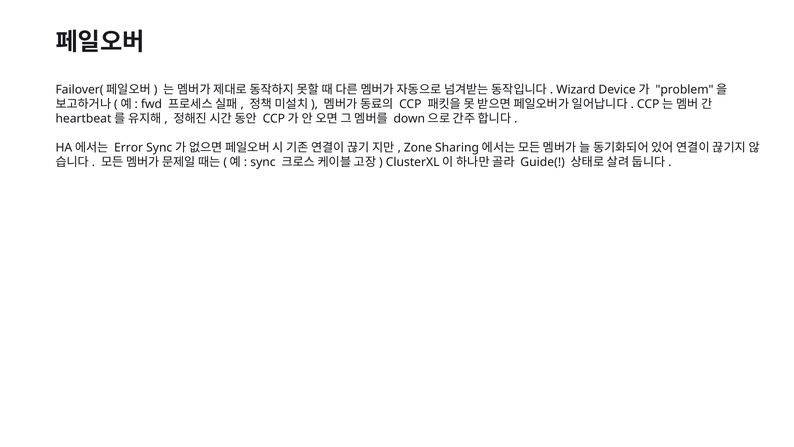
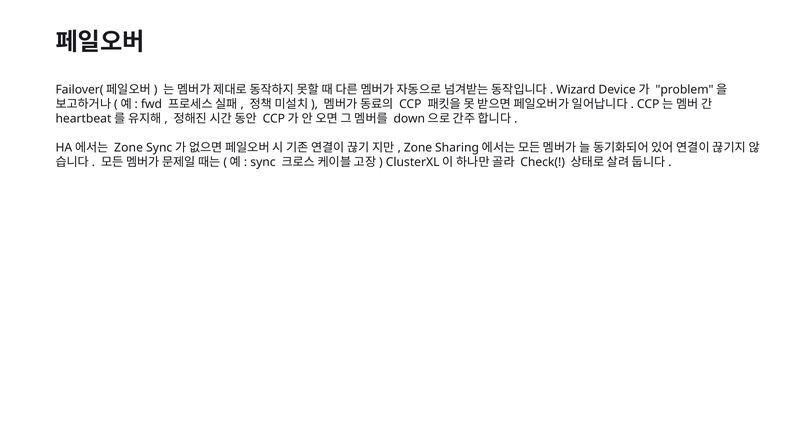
Error: Error -> Zone (129, 148)
Guide(: Guide( -> Check( (543, 162)
